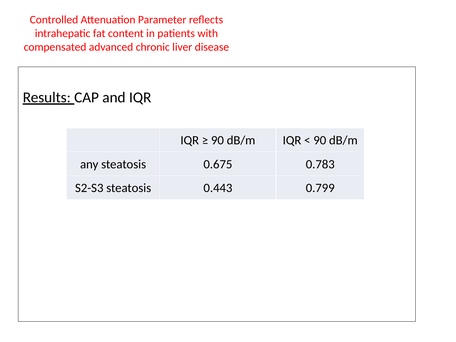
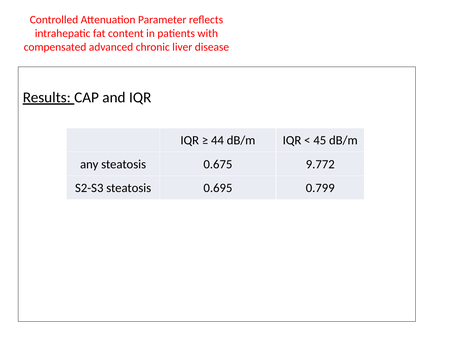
90: 90 -> 44 (217, 140)
90: 90 -> 45 (320, 140)
0.783: 0.783 -> 9.772 (320, 164)
0.443: 0.443 -> 0.695 (218, 188)
